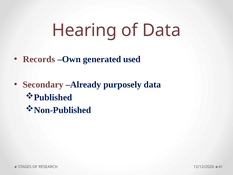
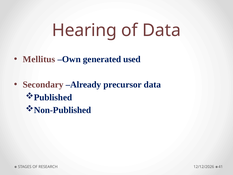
Records: Records -> Mellitus (39, 59)
purposely: purposely -> precursor (123, 85)
